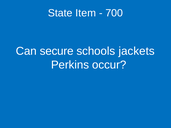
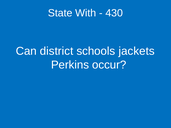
Item: Item -> With (86, 13)
700: 700 -> 430 (114, 13)
secure: secure -> district (57, 51)
